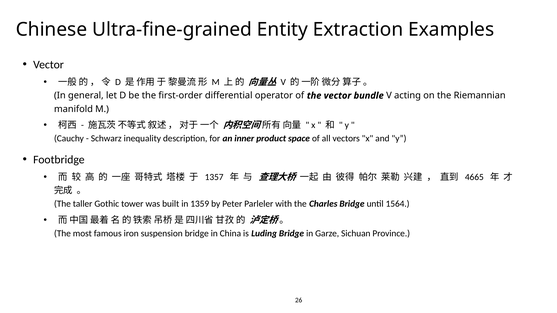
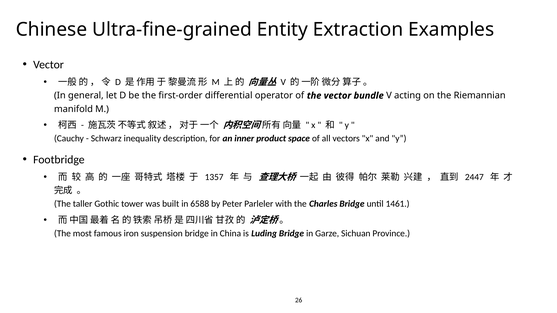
4665: 4665 -> 2447 (474, 177)
1359: 1359 -> 6588 (200, 204)
1564: 1564 -> 1461 (398, 204)
